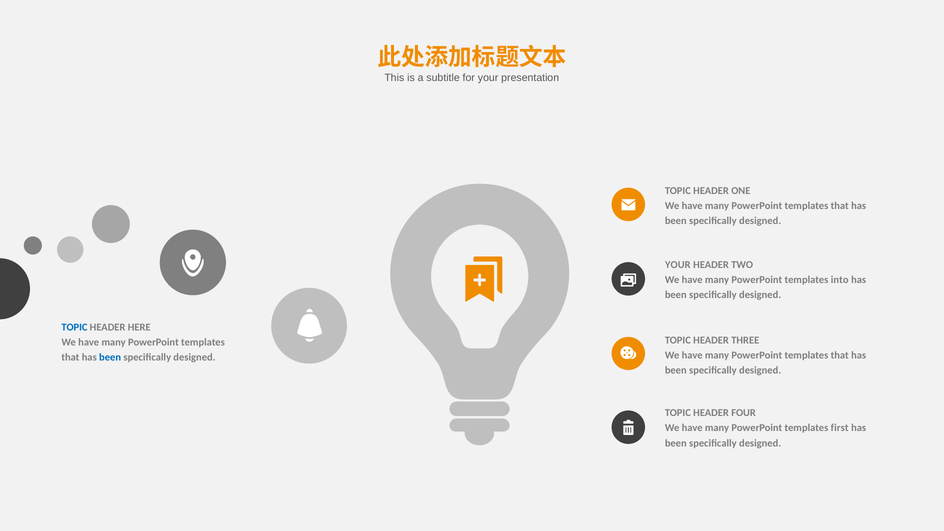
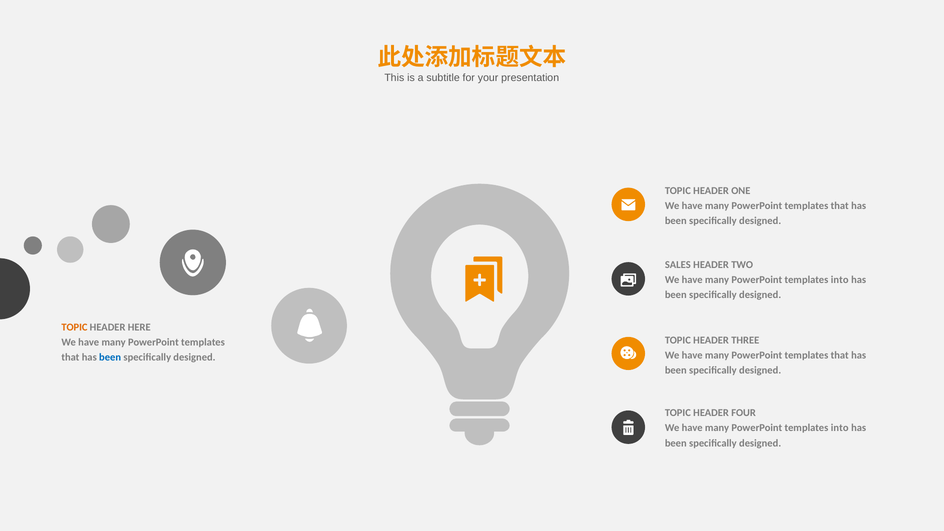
YOUR: YOUR -> SALES (678, 265)
TOPIC colour: blue -> orange (74, 327)
first: first -> into (840, 428)
